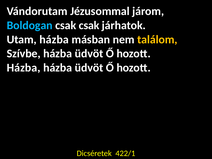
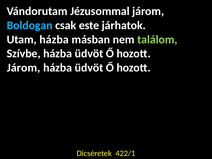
csak csak: csak -> este (89, 25)
találom colour: yellow -> light green (157, 39)
Házba: Házba -> Járom (24, 68)
